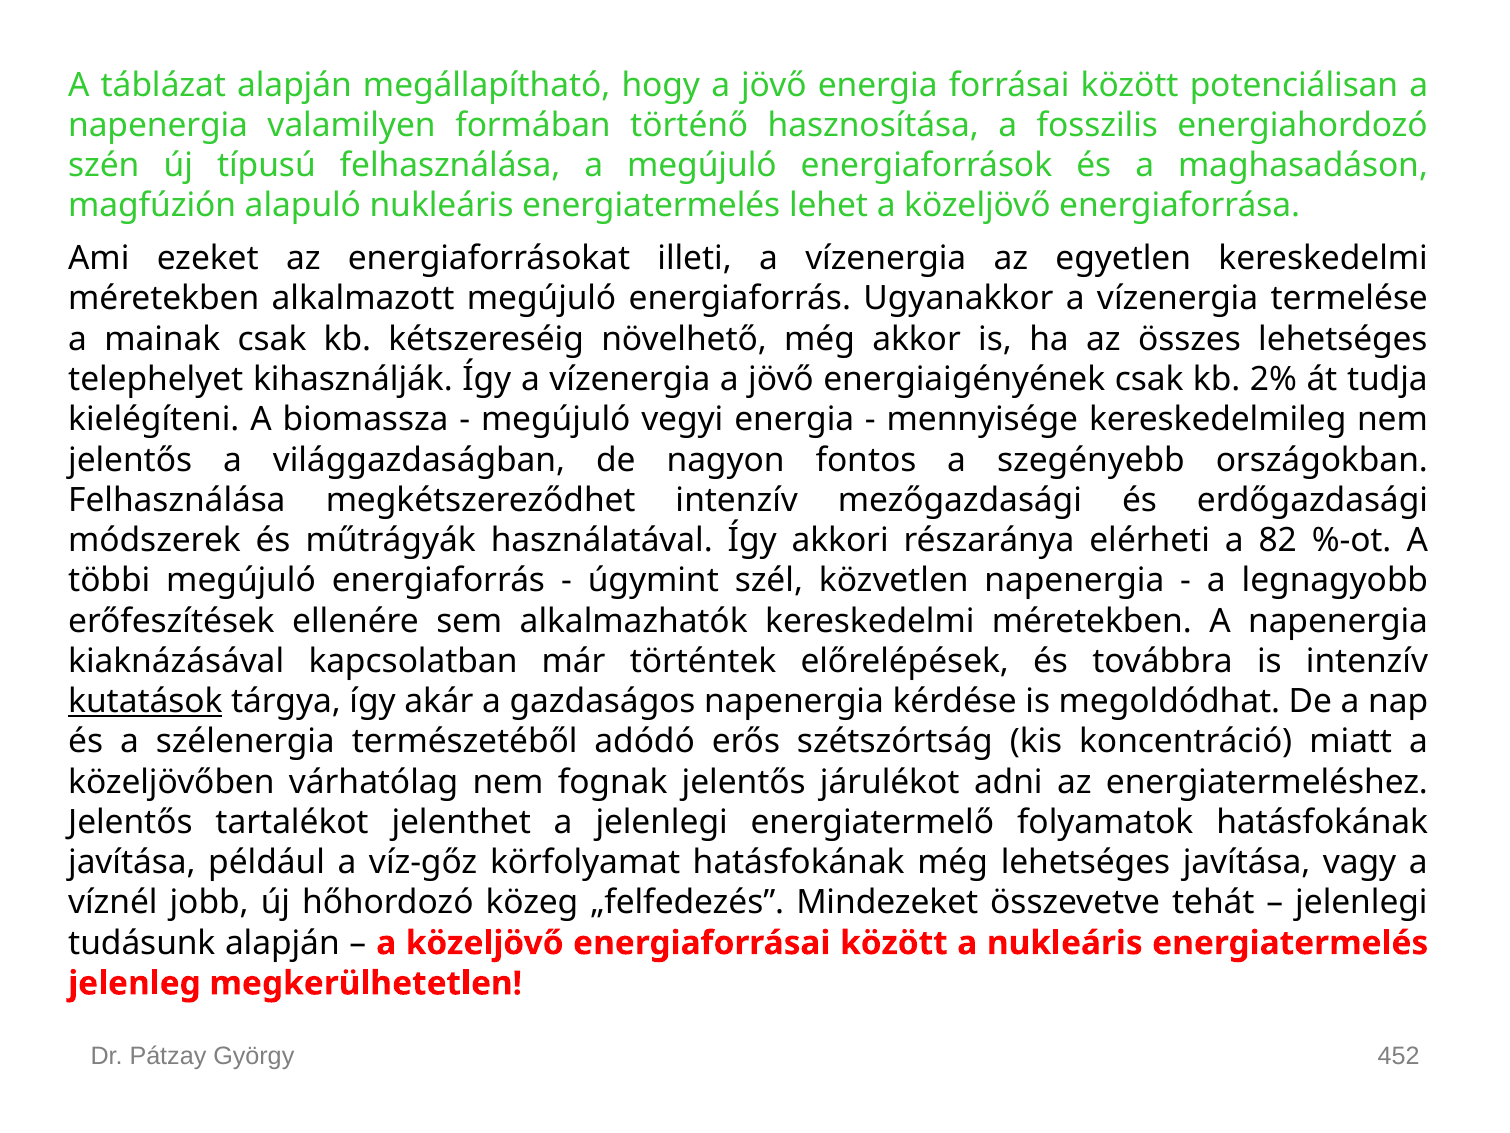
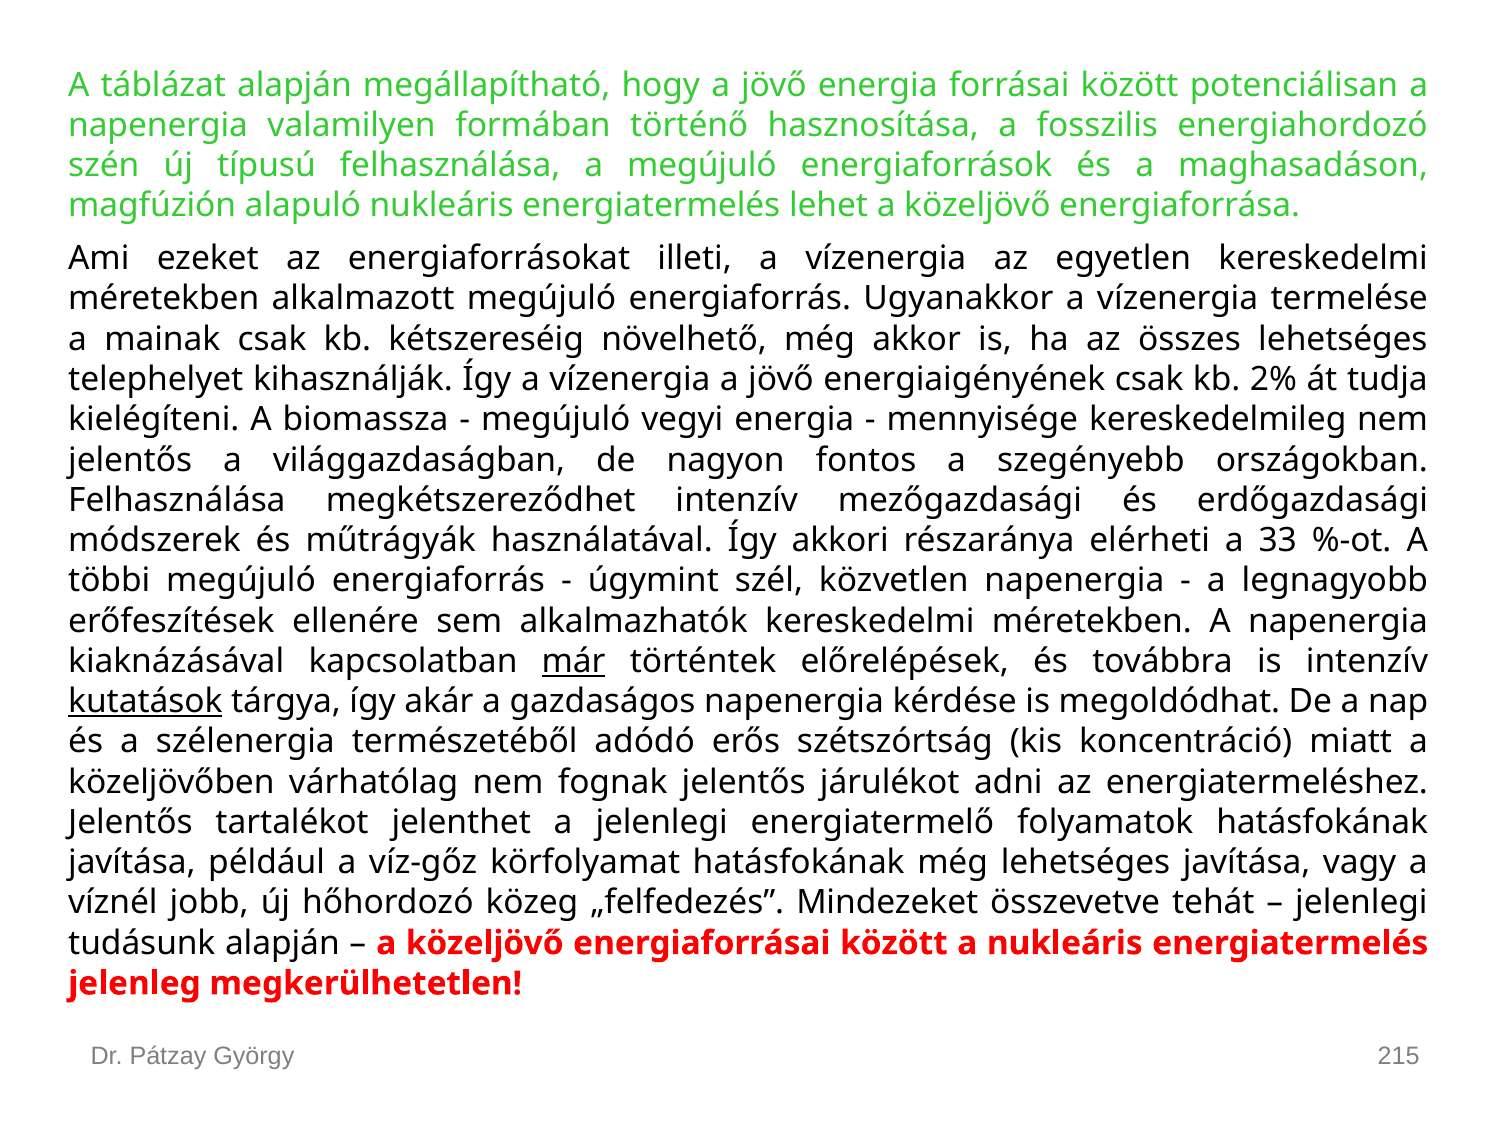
82: 82 -> 33 (1278, 540)
már underline: none -> present (574, 661)
452: 452 -> 215 (1399, 1056)
